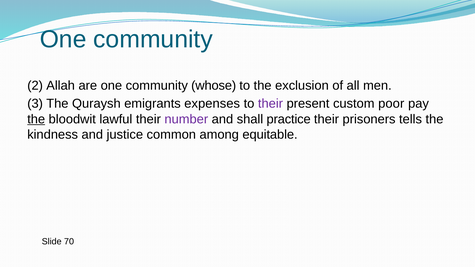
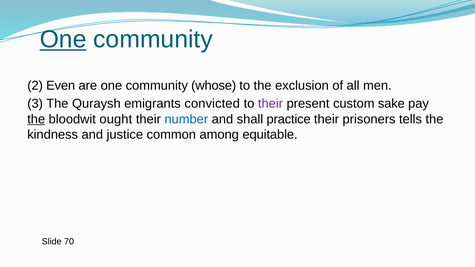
One underline: none -> present (63, 39)
Allah: Allah -> Even (61, 86)
expenses: expenses -> convicted (212, 104)
poor: poor -> sake (391, 104)
lawful: lawful -> ought (116, 119)
number colour: purple -> blue (186, 119)
